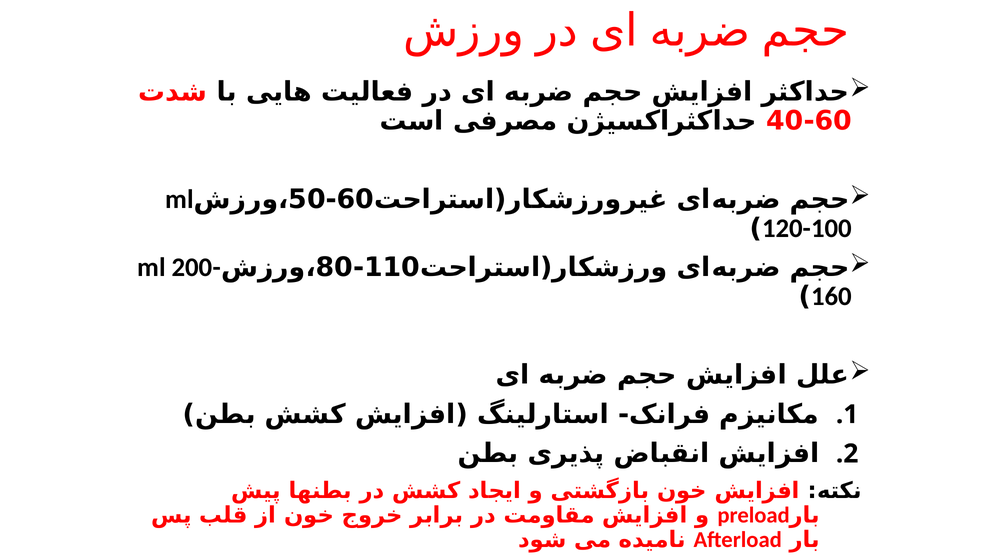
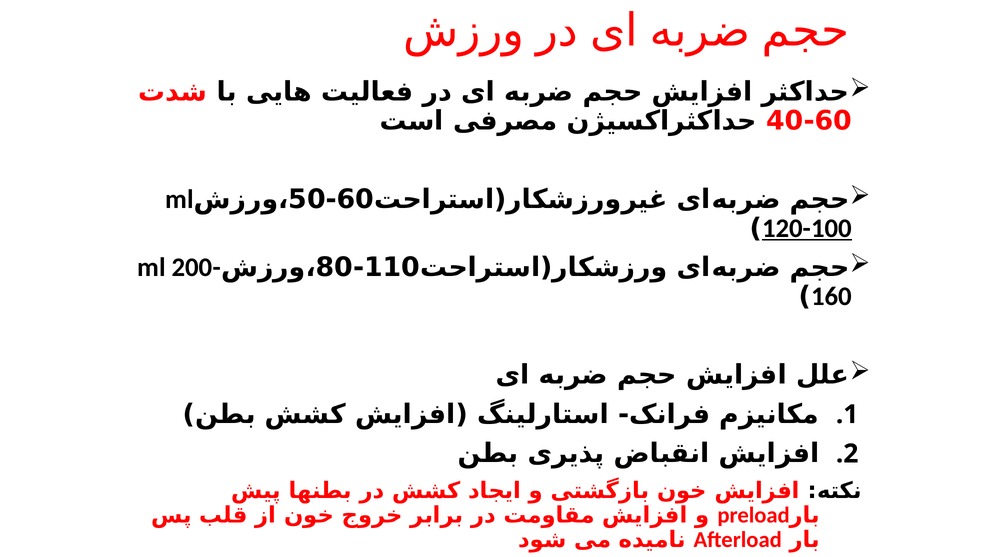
120-100 underline: none -> present (807, 228)
